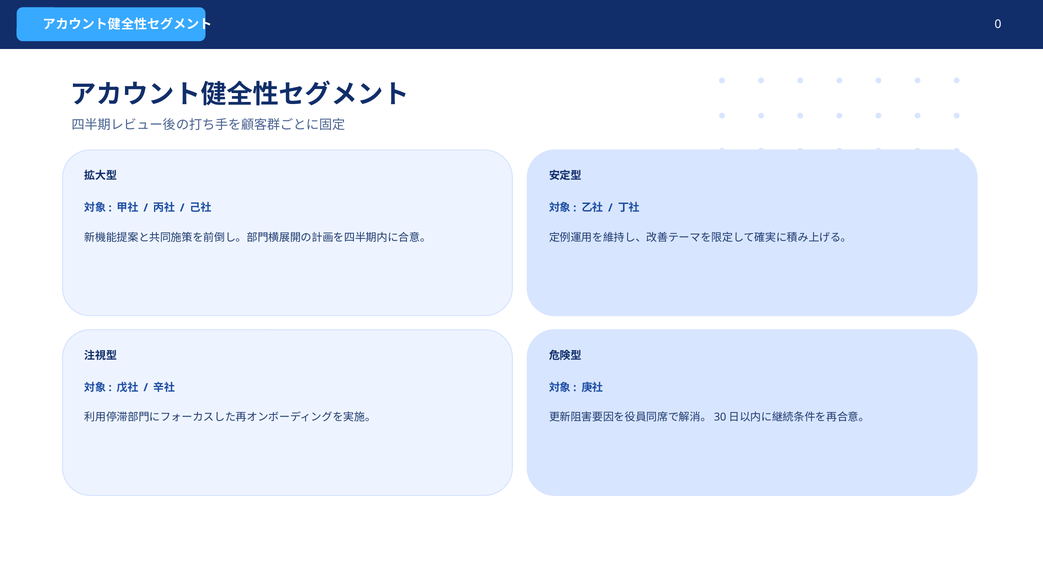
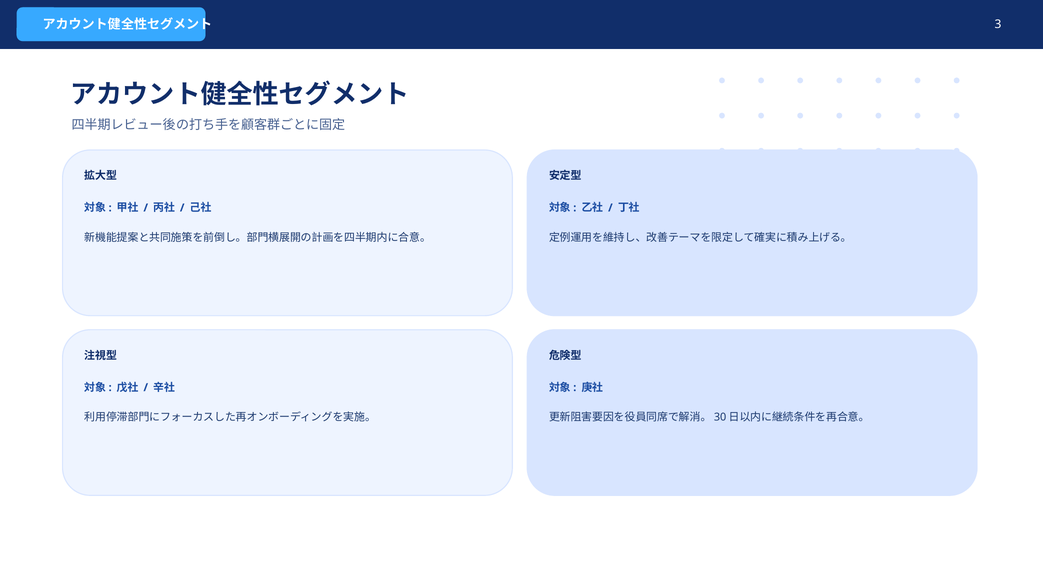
0: 0 -> 3 (998, 24)
